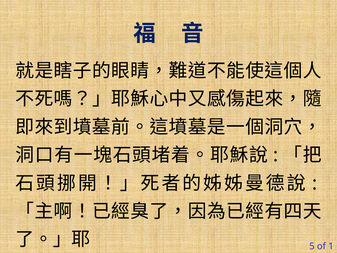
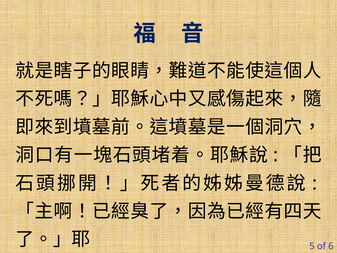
1: 1 -> 6 (331, 246)
